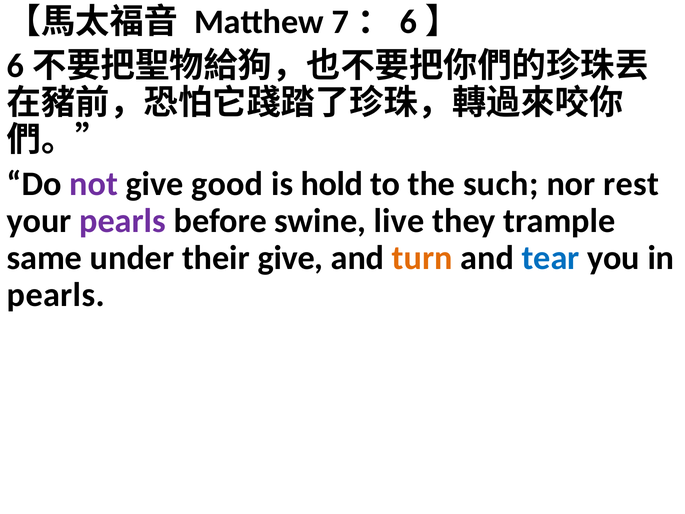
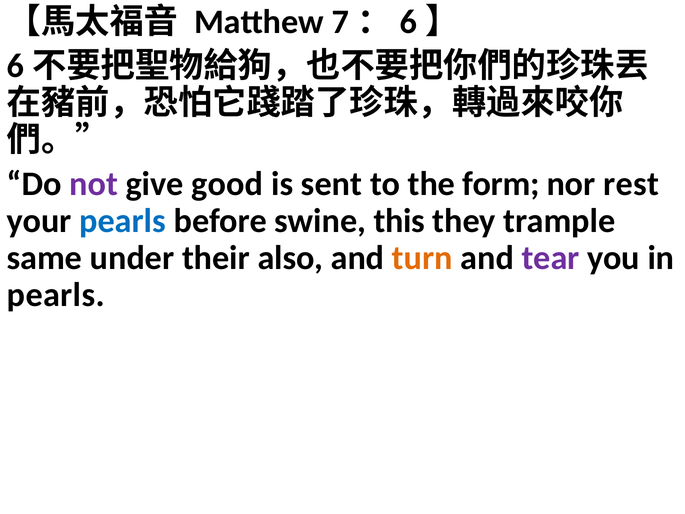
hold: hold -> sent (332, 184)
such: such -> form (501, 184)
pearls colour: purple -> blue (123, 221)
live: live -> this (399, 221)
their give: give -> also (290, 258)
tear colour: blue -> purple (551, 258)
